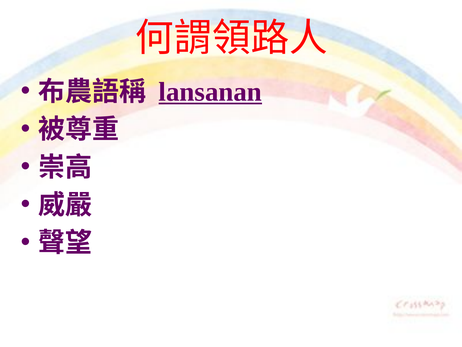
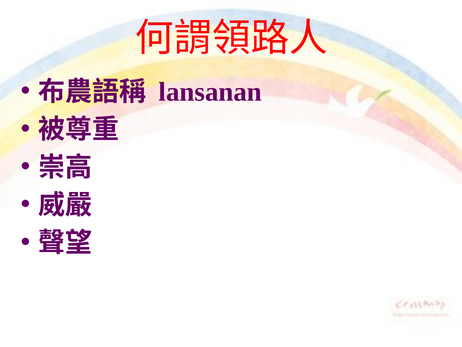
lansanan underline: present -> none (210, 92)
